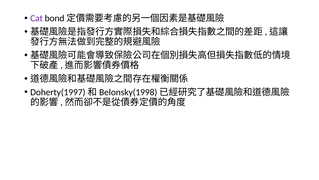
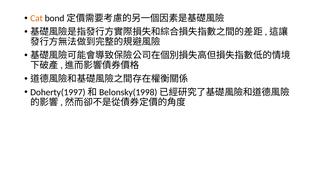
Cat colour: purple -> orange (37, 18)
